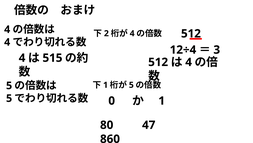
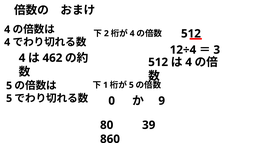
515: 515 -> 462 (52, 58)
1: 1 -> 9 (162, 100)
47: 47 -> 39 (149, 124)
